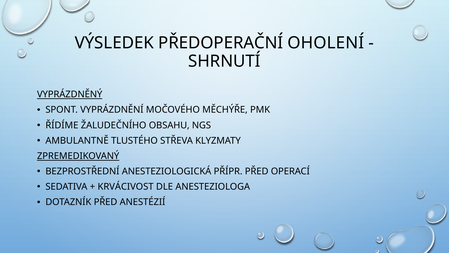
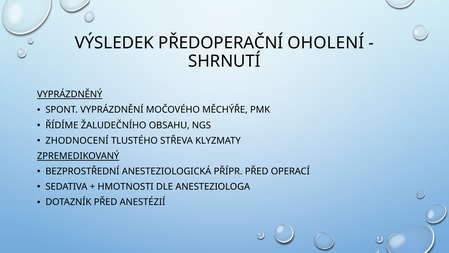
AMBULANTNĚ: AMBULANTNĚ -> ZHODNOCENÍ (77, 140)
KRVÁCIVOST: KRVÁCIVOST -> HMOTNOSTI (126, 186)
